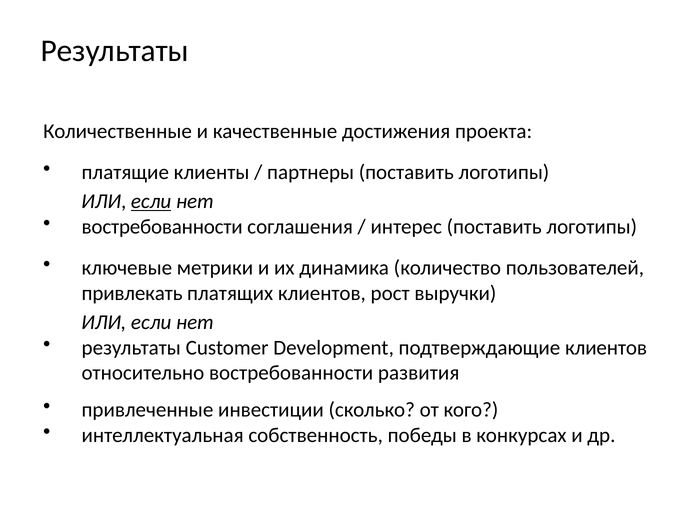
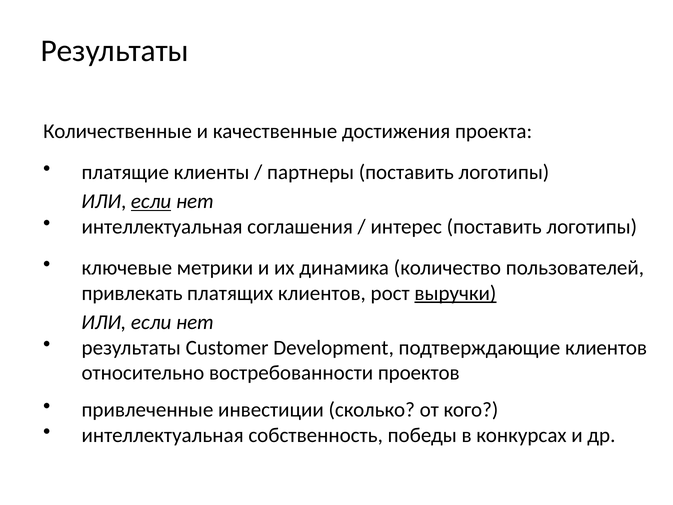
востребованности: востребованности -> интеллектуальная (162, 227)
выручки underline: none -> present (455, 293)
развития: развития -> проектов (419, 373)
